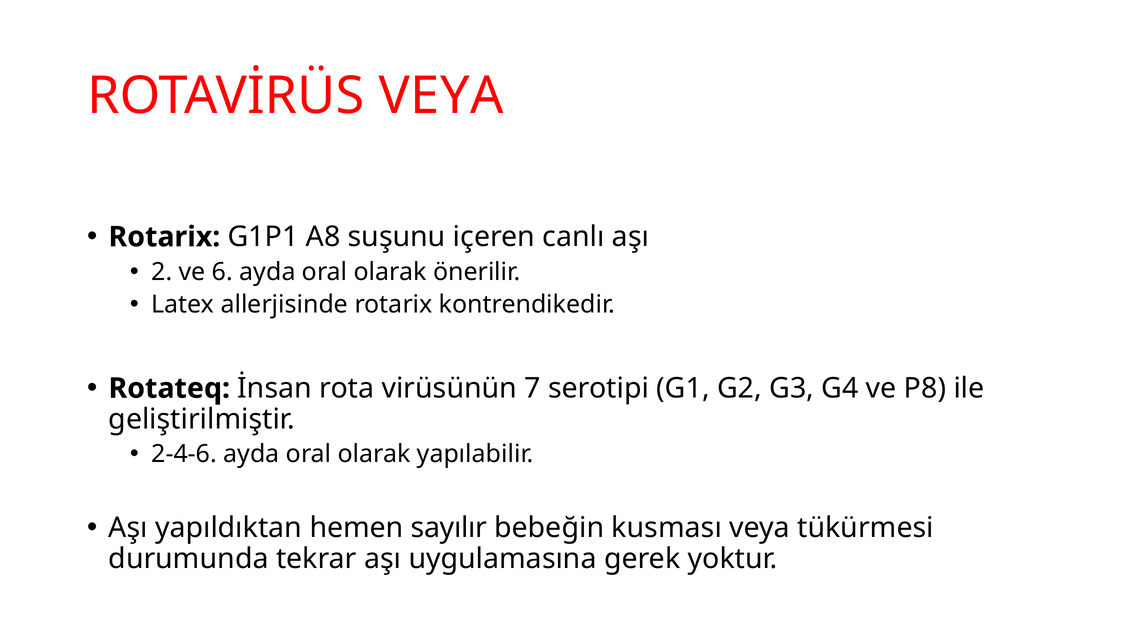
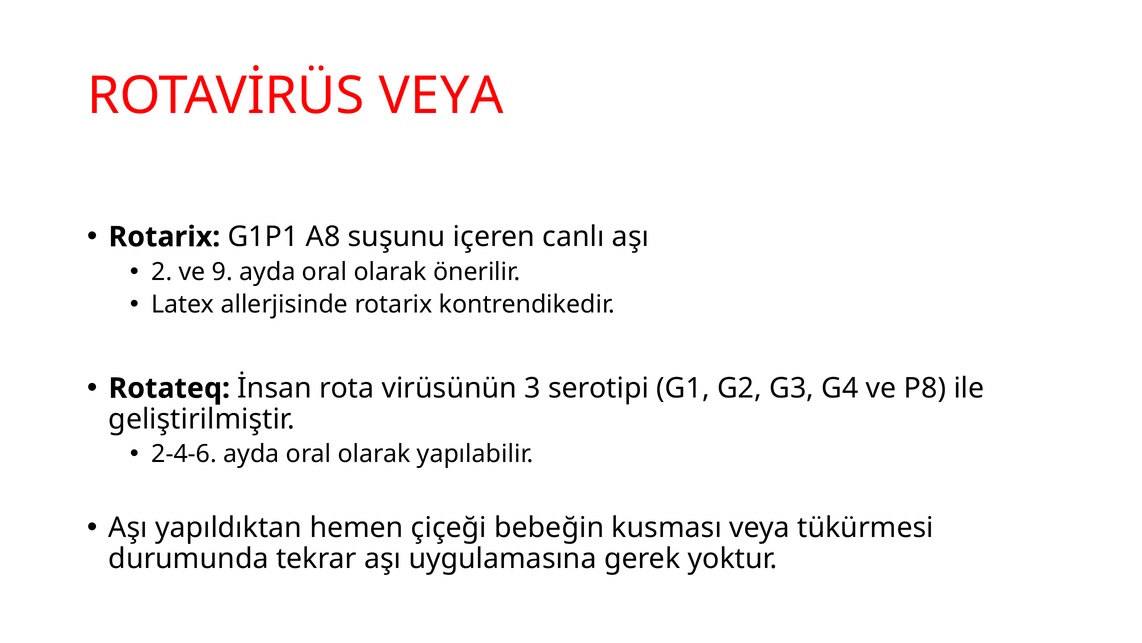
6: 6 -> 9 (222, 272)
7: 7 -> 3 (533, 388)
sayılır: sayılır -> çiçeği (449, 527)
